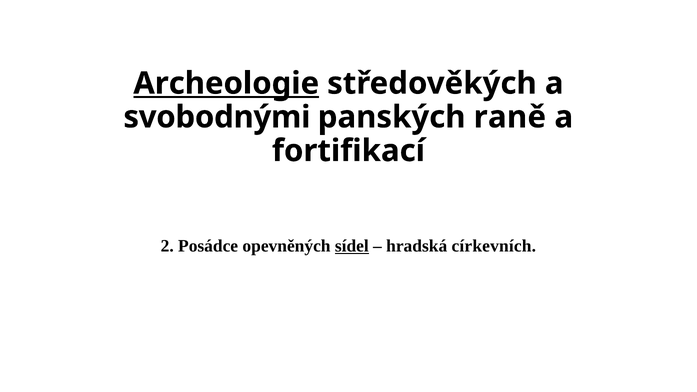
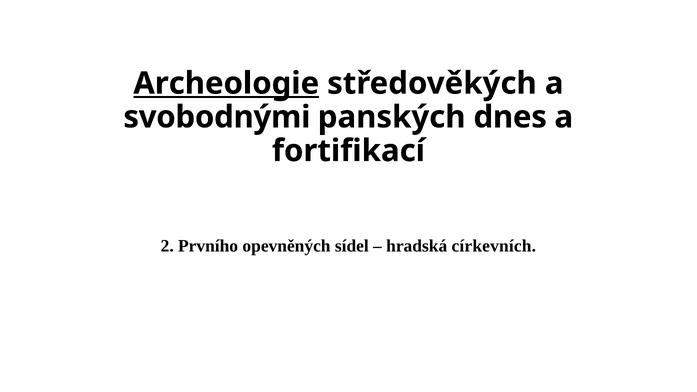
raně: raně -> dnes (510, 117)
Posádce: Posádce -> Prvního (208, 246)
sídel underline: present -> none (352, 246)
